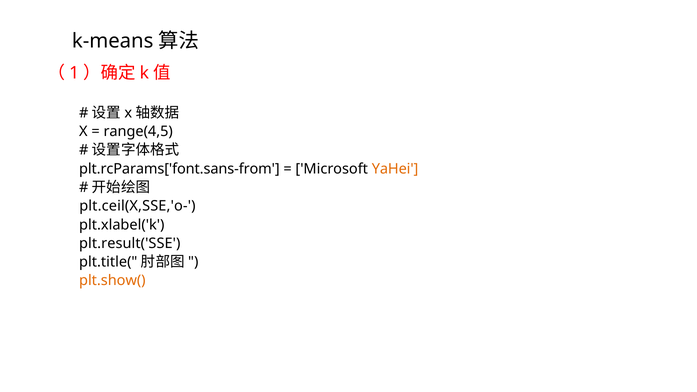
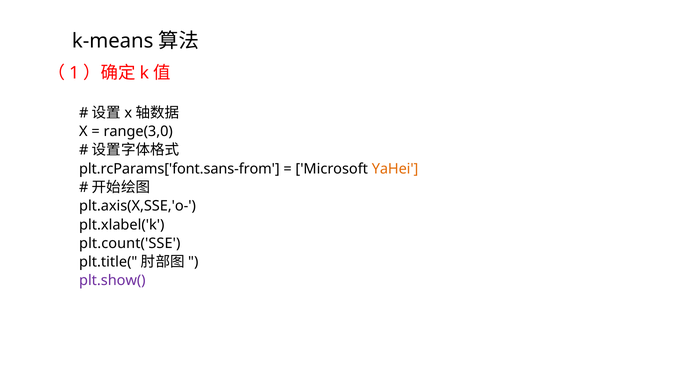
range(4,5: range(4,5 -> range(3,0 (138, 132)
plt.ceil(X,SSE,'o-: plt.ceil(X,SSE,'o- -> plt.axis(X,SSE,'o- (138, 206)
plt.result('SSE: plt.result('SSE -> plt.count('SSE (130, 243)
plt.show( colour: orange -> purple (112, 281)
